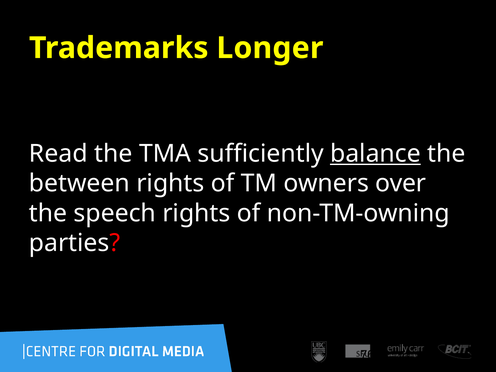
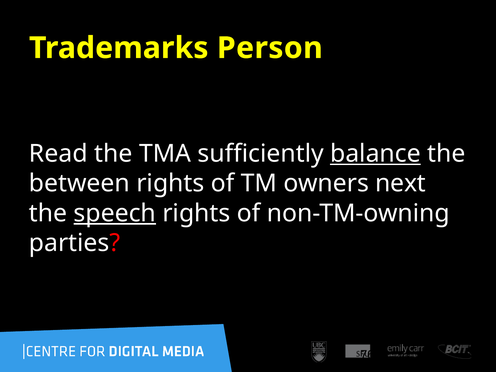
Longer: Longer -> Person (270, 48)
over: over -> next (401, 183)
speech underline: none -> present (115, 213)
